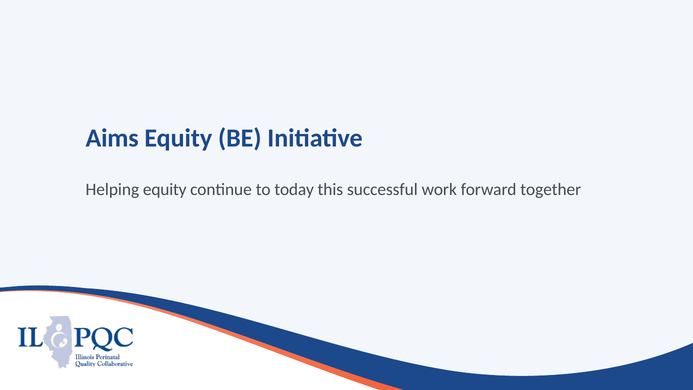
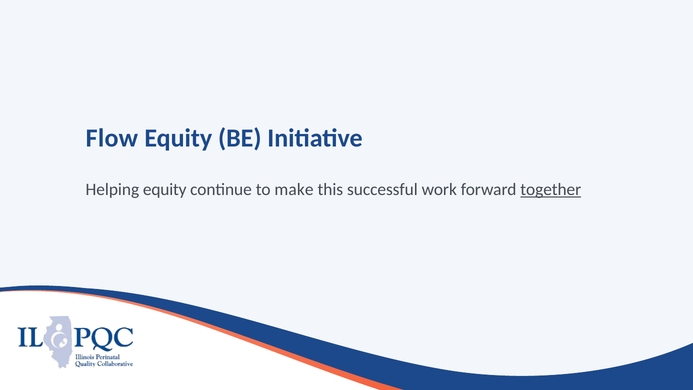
Aims: Aims -> Flow (112, 138)
today: today -> make (294, 189)
together underline: none -> present (551, 189)
